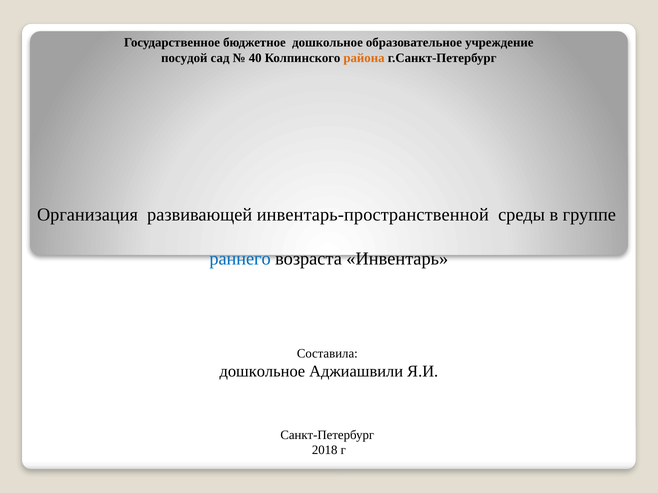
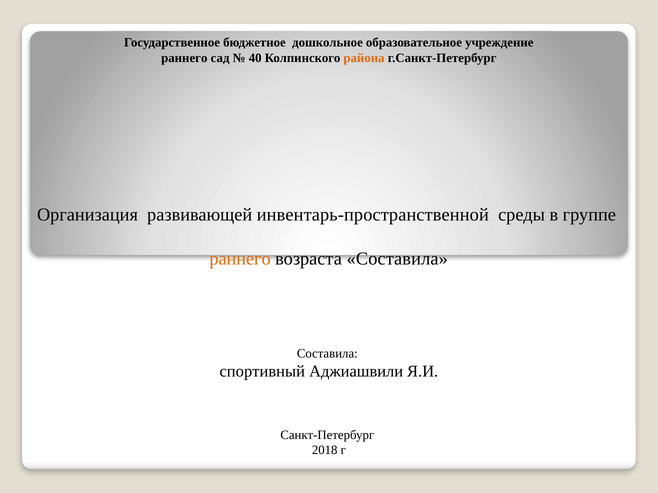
посудой: посудой -> раннего (184, 58)
раннего colour: blue -> orange (240, 259)
возраста Инвентарь: Инвентарь -> Составила (397, 259)
дошкольное: дошкольное -> спортивный (262, 372)
